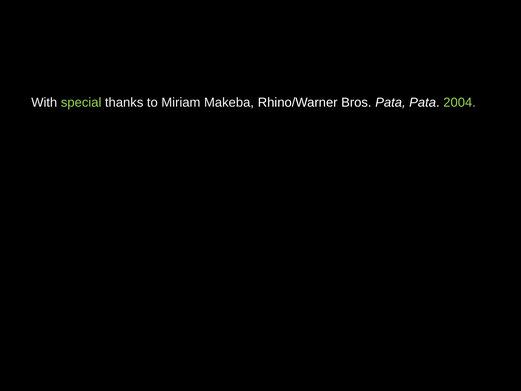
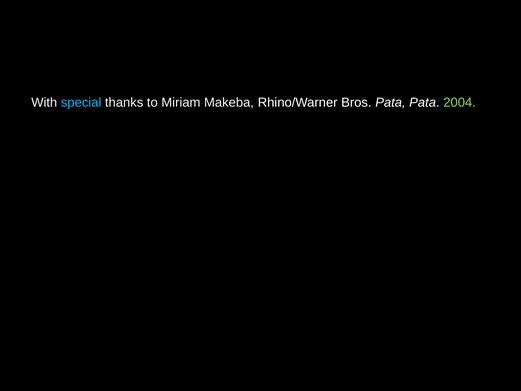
special colour: light green -> light blue (81, 103)
